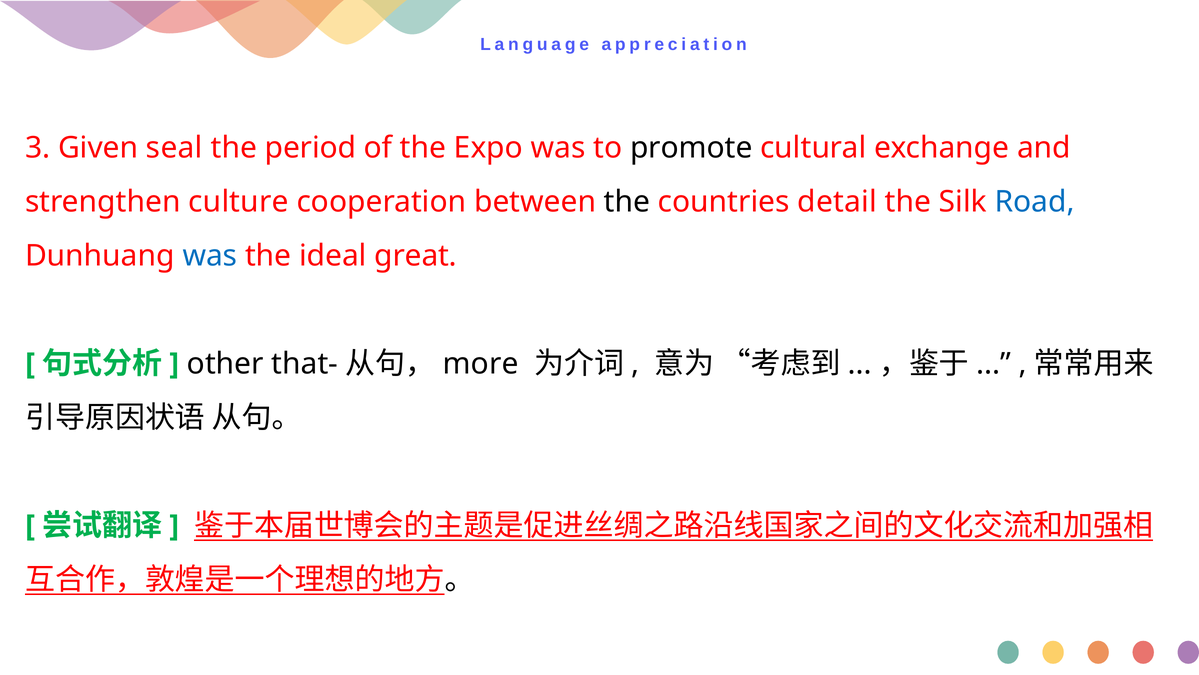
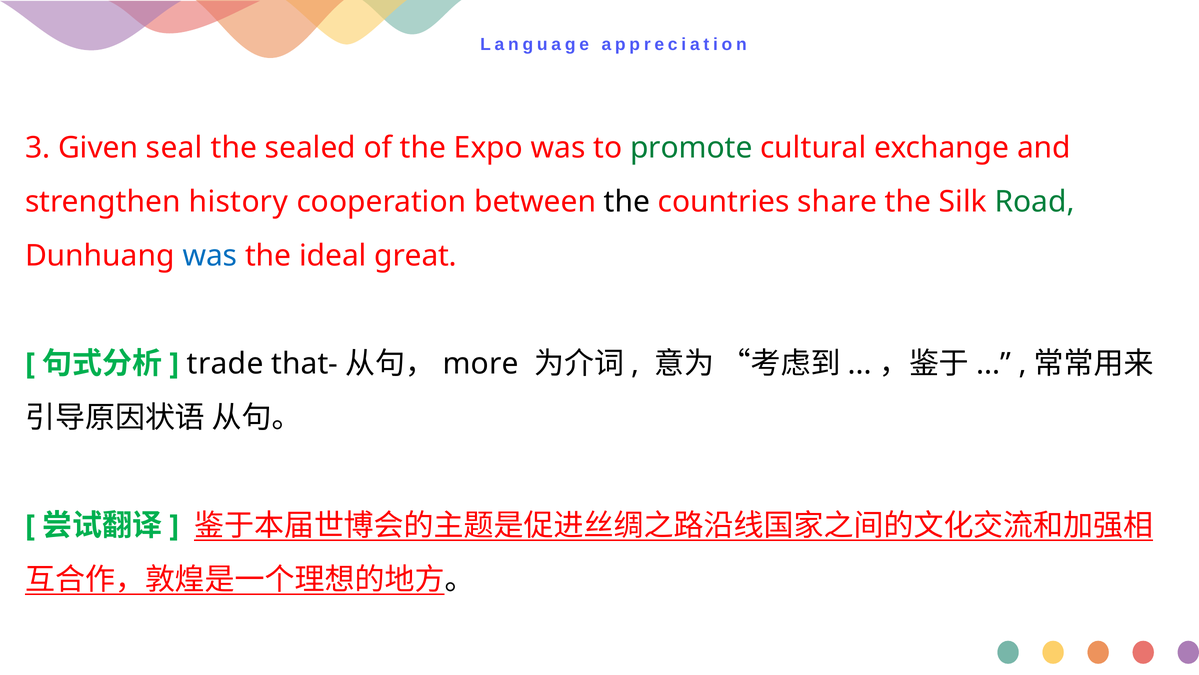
period: period -> sealed (310, 148)
promote colour: black -> green (691, 148)
culture: culture -> history (238, 202)
detail: detail -> share (837, 202)
Road colour: blue -> green (1035, 202)
other: other -> trade (225, 364)
